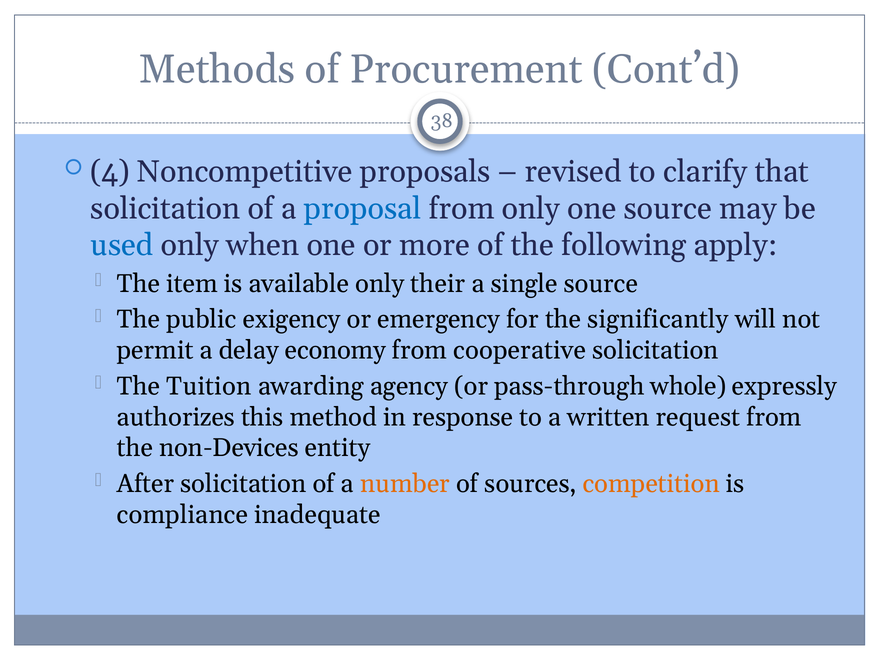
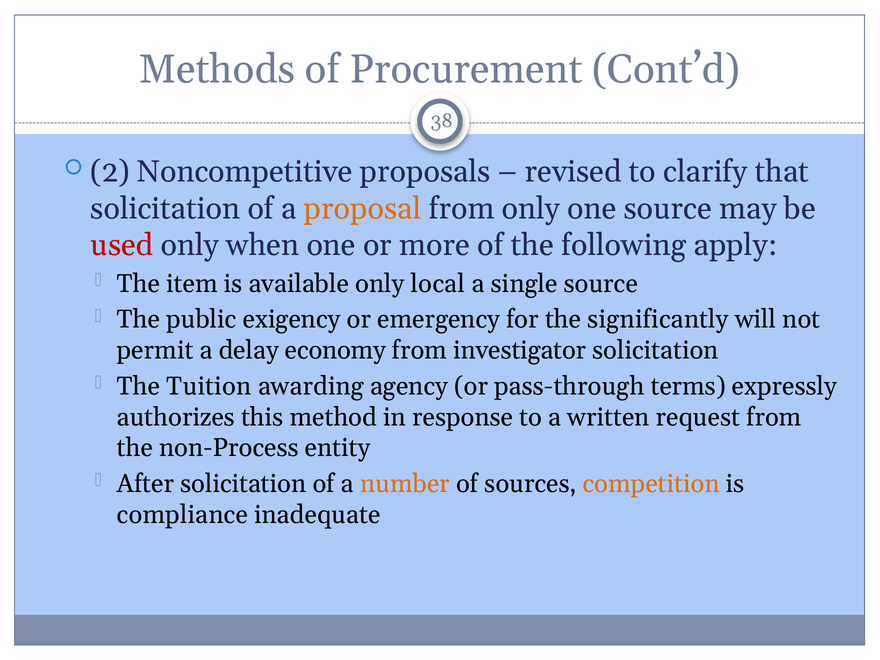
4: 4 -> 2 (110, 172)
proposal colour: blue -> orange (363, 208)
used colour: blue -> red (122, 245)
their: their -> local (438, 284)
cooperative: cooperative -> investigator (520, 350)
whole: whole -> terms (688, 386)
non-Devices: non-Devices -> non-Process (229, 448)
